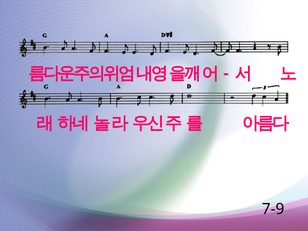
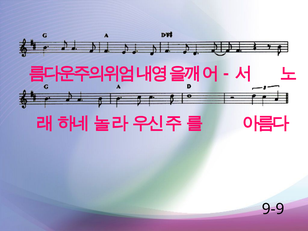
7-9: 7-9 -> 9-9 (273, 209)
